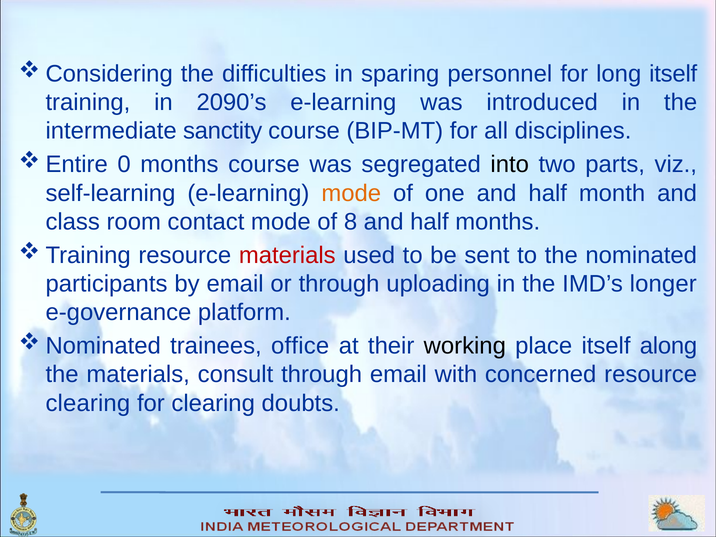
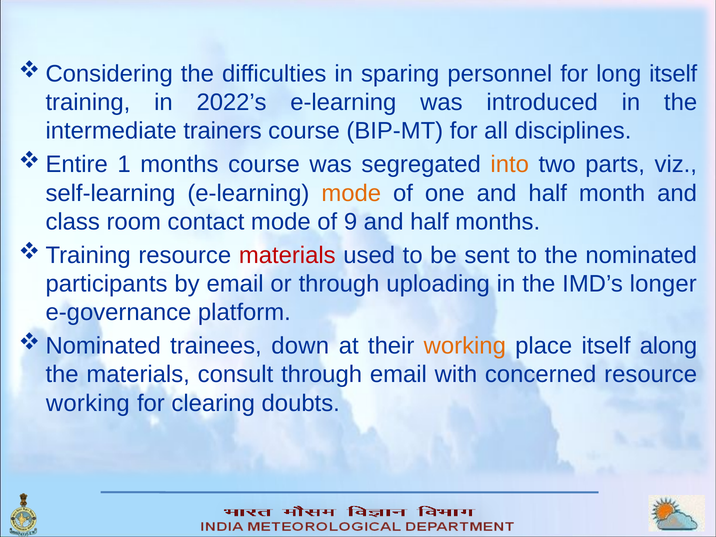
2090’s: 2090’s -> 2022’s (232, 102)
sanctity: sanctity -> trainers (223, 131)
0: 0 -> 1 (124, 164)
into colour: black -> orange (510, 164)
8: 8 -> 9 (351, 222)
office: office -> down (300, 346)
working colour: black -> orange (465, 346)
clearing: clearing -> working (88, 403)
